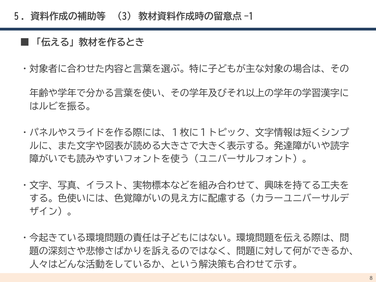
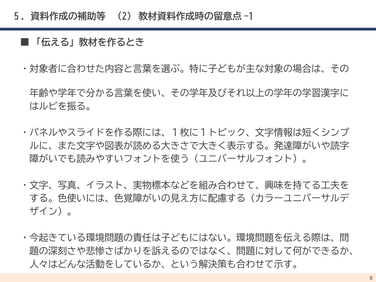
3: 3 -> 2 (124, 17)
